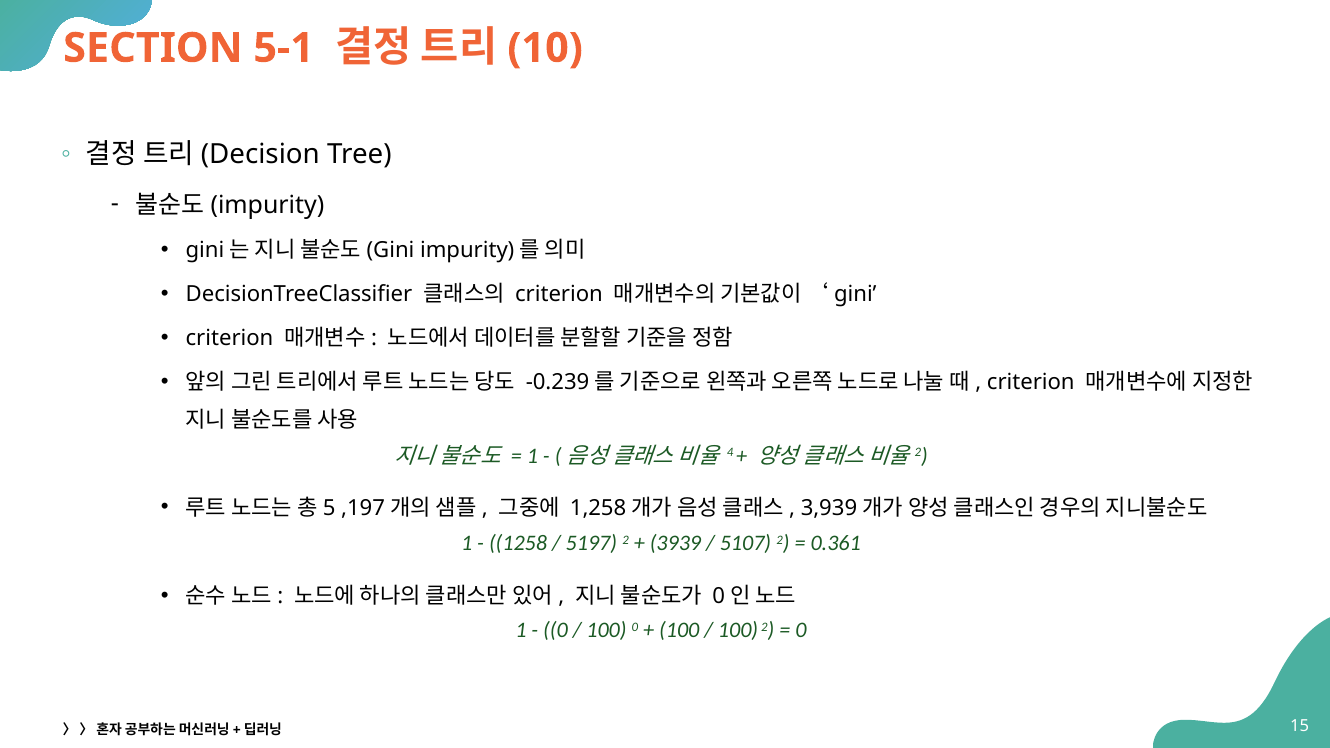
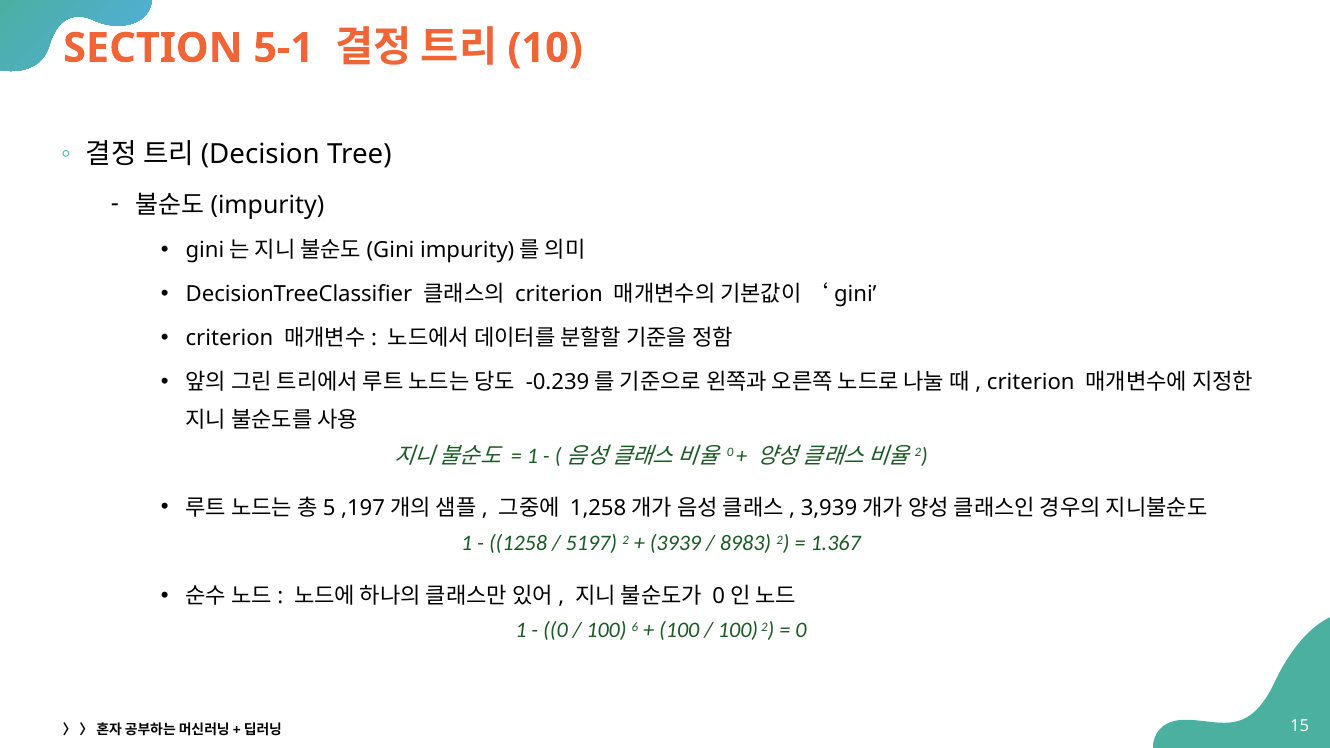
4: 4 -> 0 (730, 452)
5107: 5107 -> 8983 (745, 544)
0.361: 0.361 -> 1.367 (836, 544)
100 0: 0 -> 6 (635, 627)
